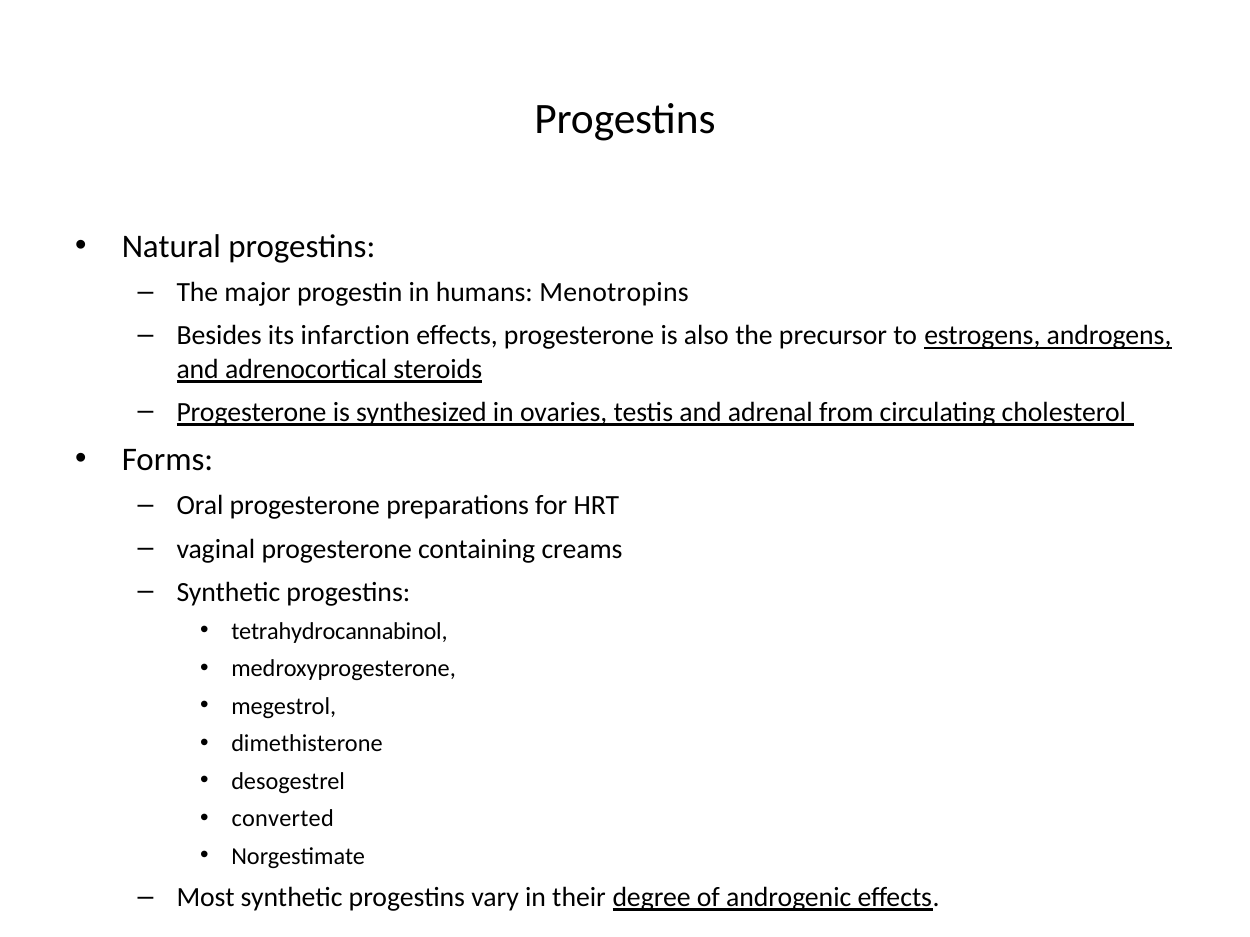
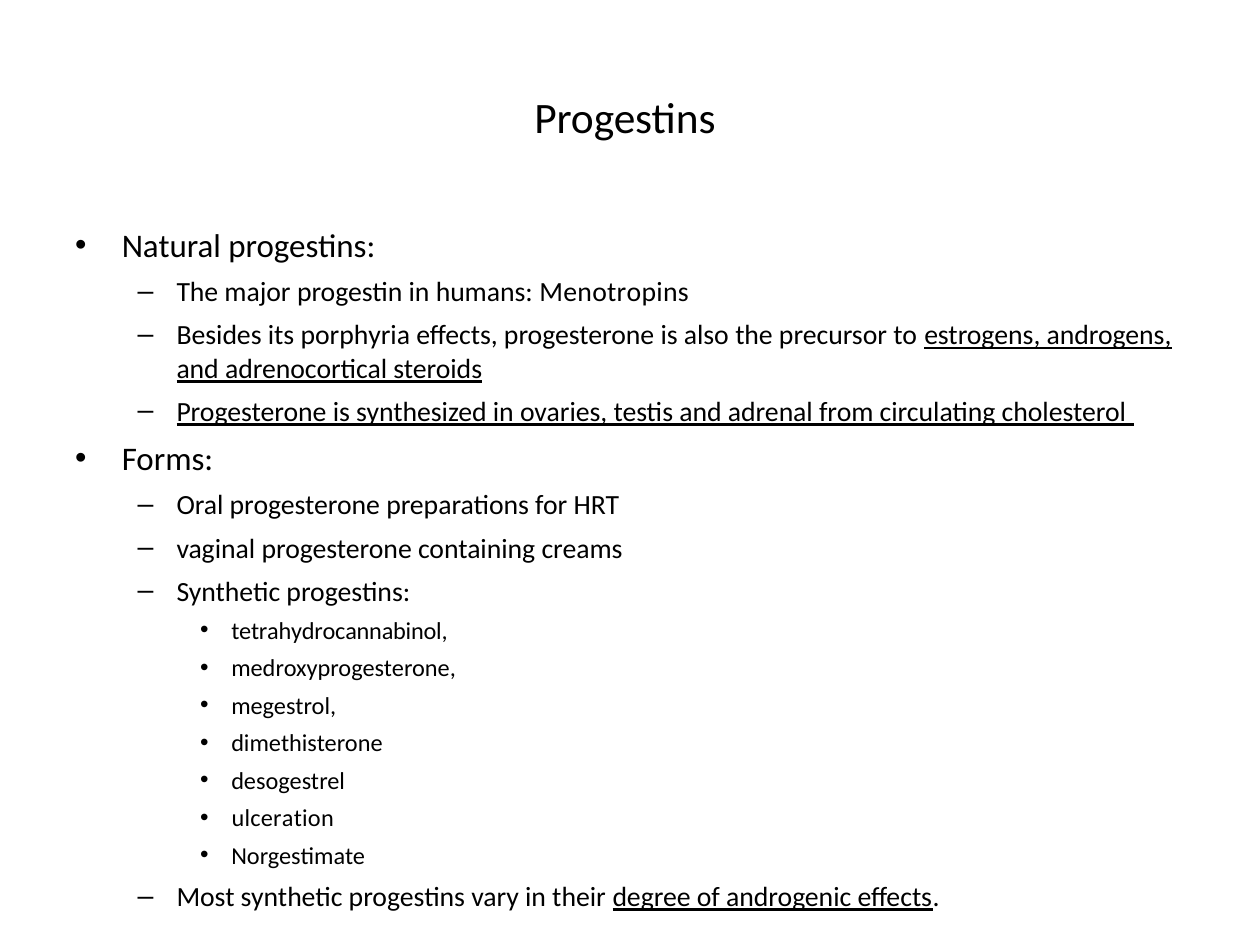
infarction: infarction -> porphyria (355, 336)
converted: converted -> ulceration (283, 819)
